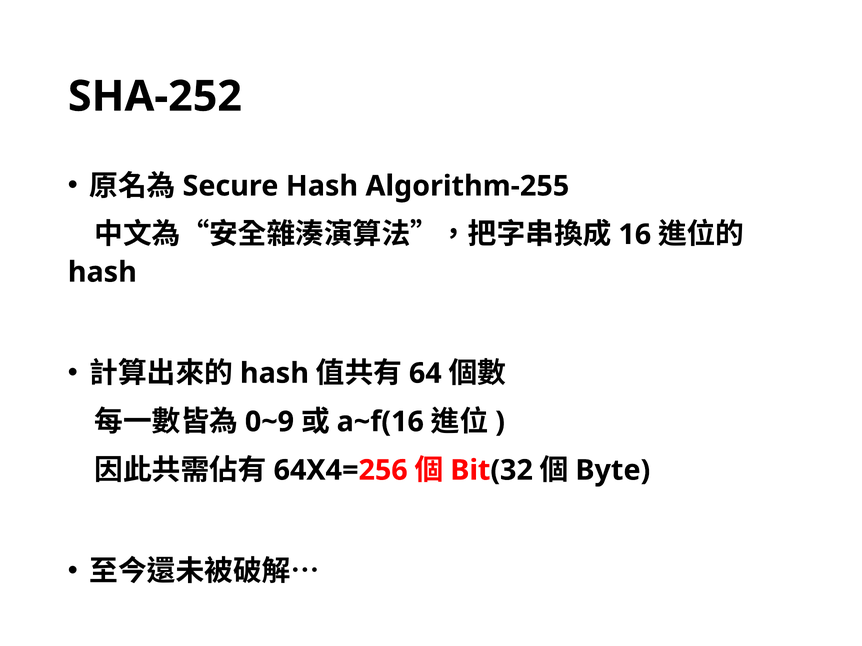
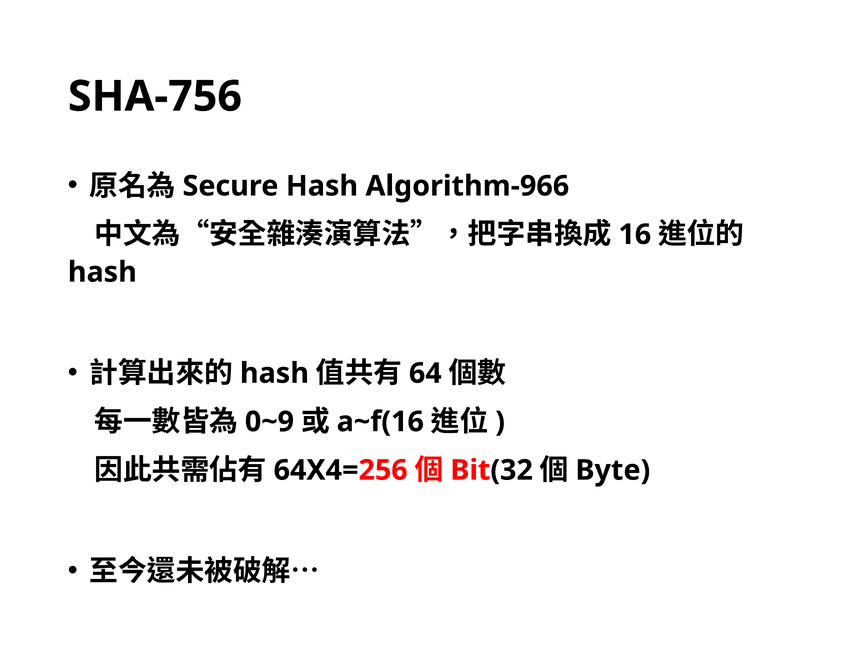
SHA-252: SHA-252 -> SHA-756 (155, 97)
Algorithm-255: Algorithm-255 -> Algorithm-966 (467, 186)
